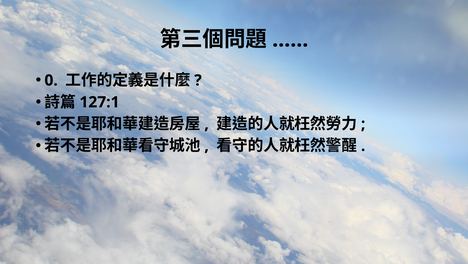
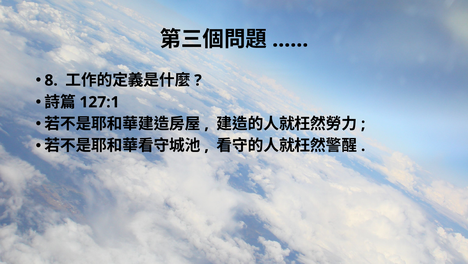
0: 0 -> 8 (51, 80)
